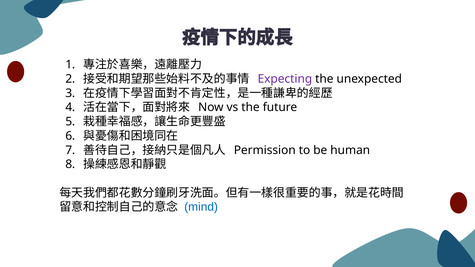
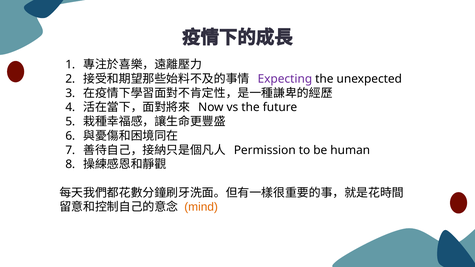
mind colour: blue -> orange (201, 207)
